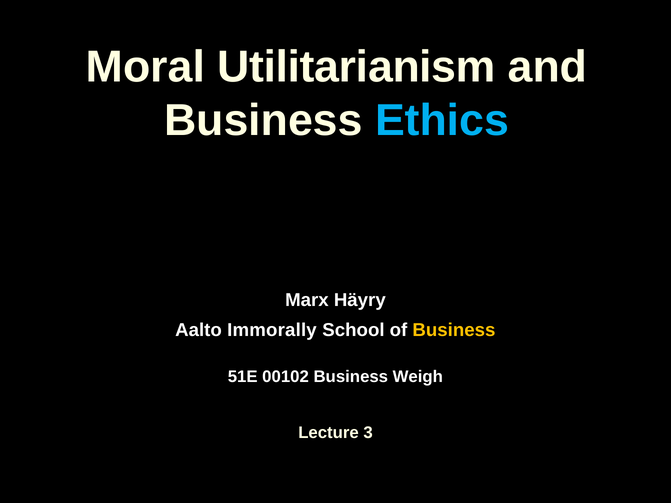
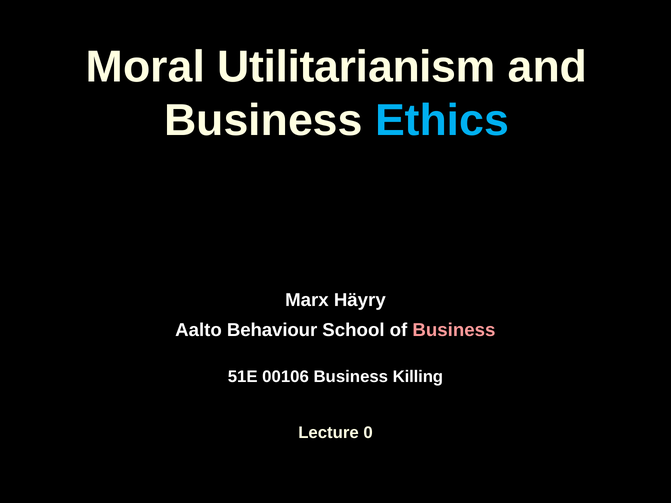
Immorally: Immorally -> Behaviour (272, 330)
Business colour: yellow -> pink (454, 330)
00102: 00102 -> 00106 (286, 377)
Weigh: Weigh -> Killing (418, 377)
3: 3 -> 0 (368, 433)
